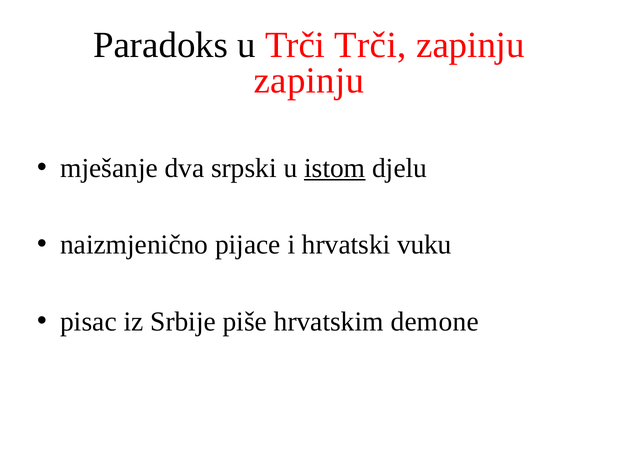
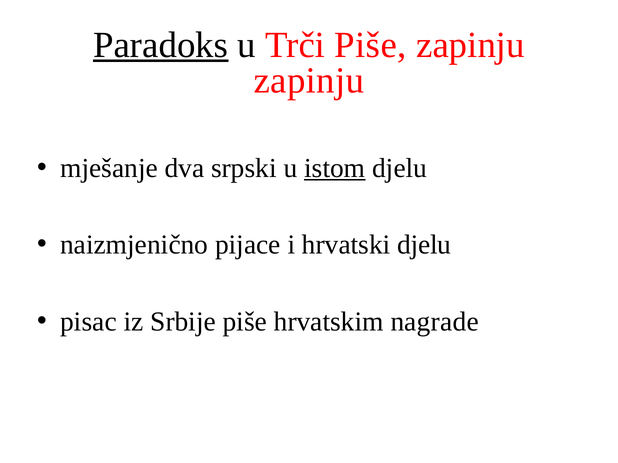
Paradoks underline: none -> present (161, 45)
Trči Trči: Trči -> Piše (370, 45)
hrvatski vuku: vuku -> djelu (424, 245)
demone: demone -> nagrade (435, 322)
